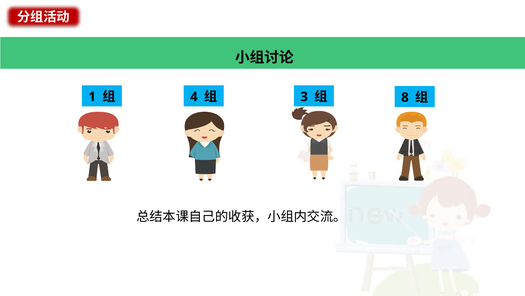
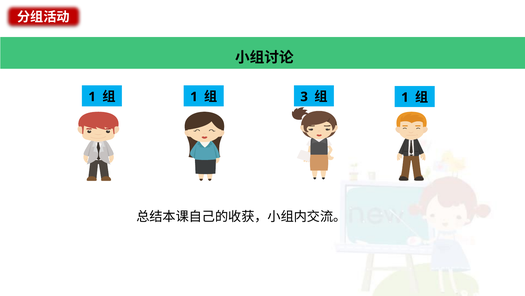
4: 4 -> 1 (194, 97)
8: 8 -> 1 (405, 97)
